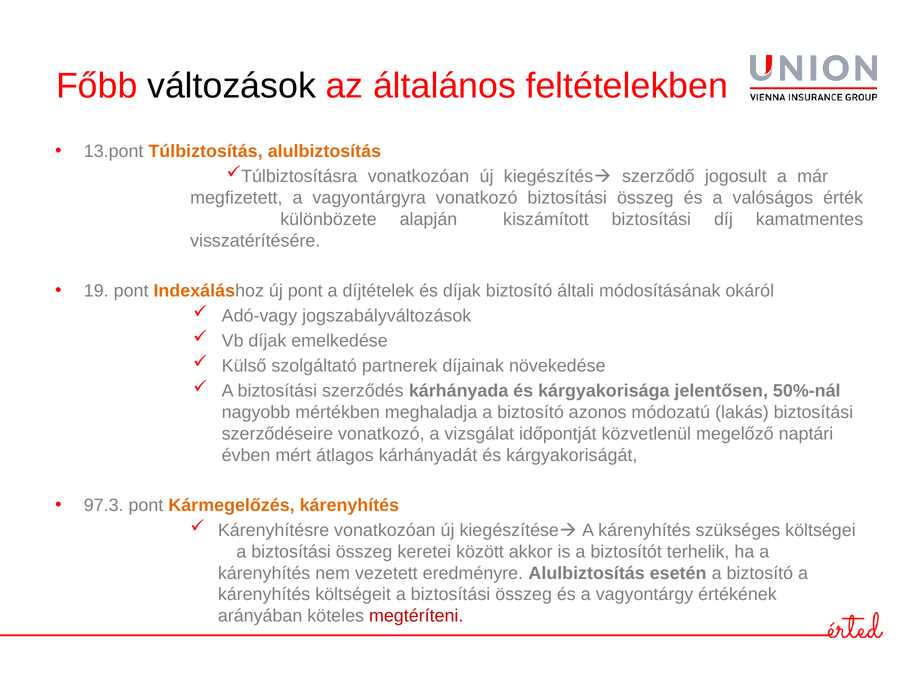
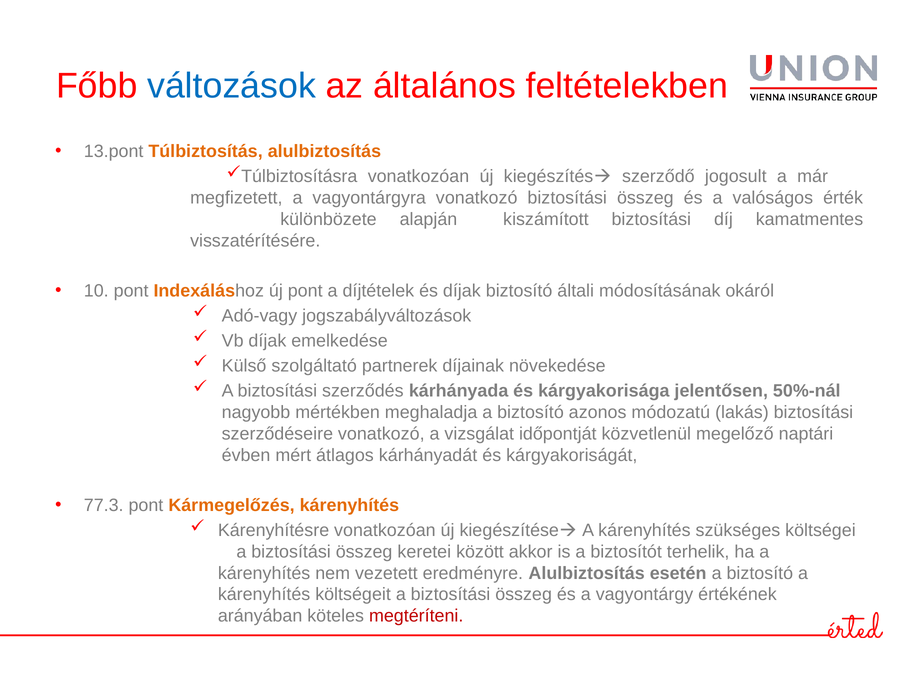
változások colour: black -> blue (232, 86)
19: 19 -> 10 (96, 291)
97.3: 97.3 -> 77.3 (104, 505)
